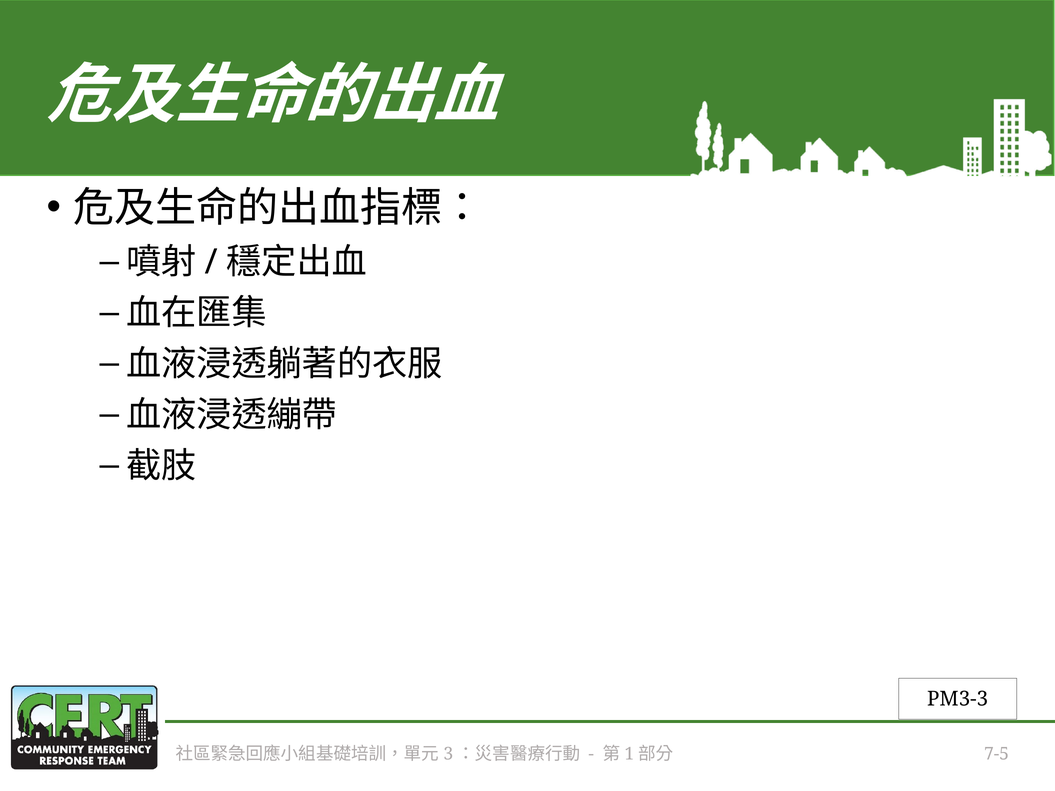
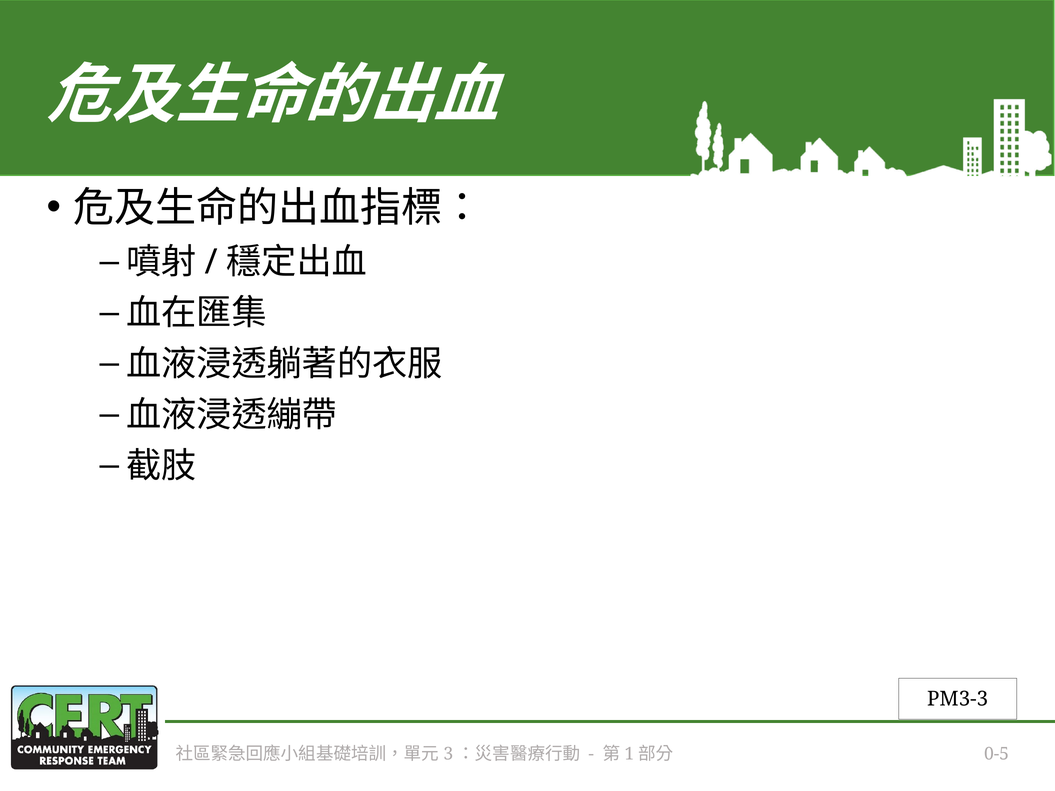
7-5: 7-5 -> 0-5 (997, 754)
